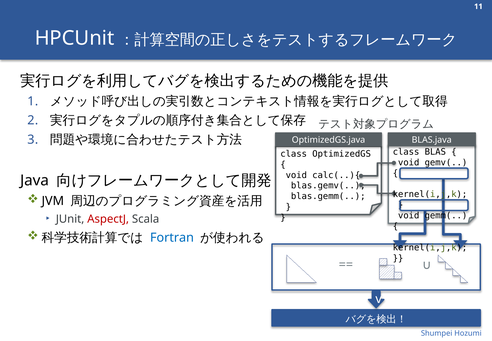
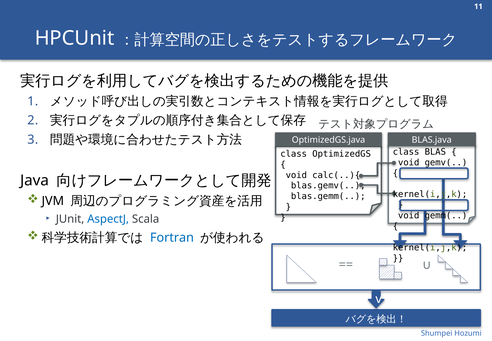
AspectJ colour: red -> blue (108, 219)
